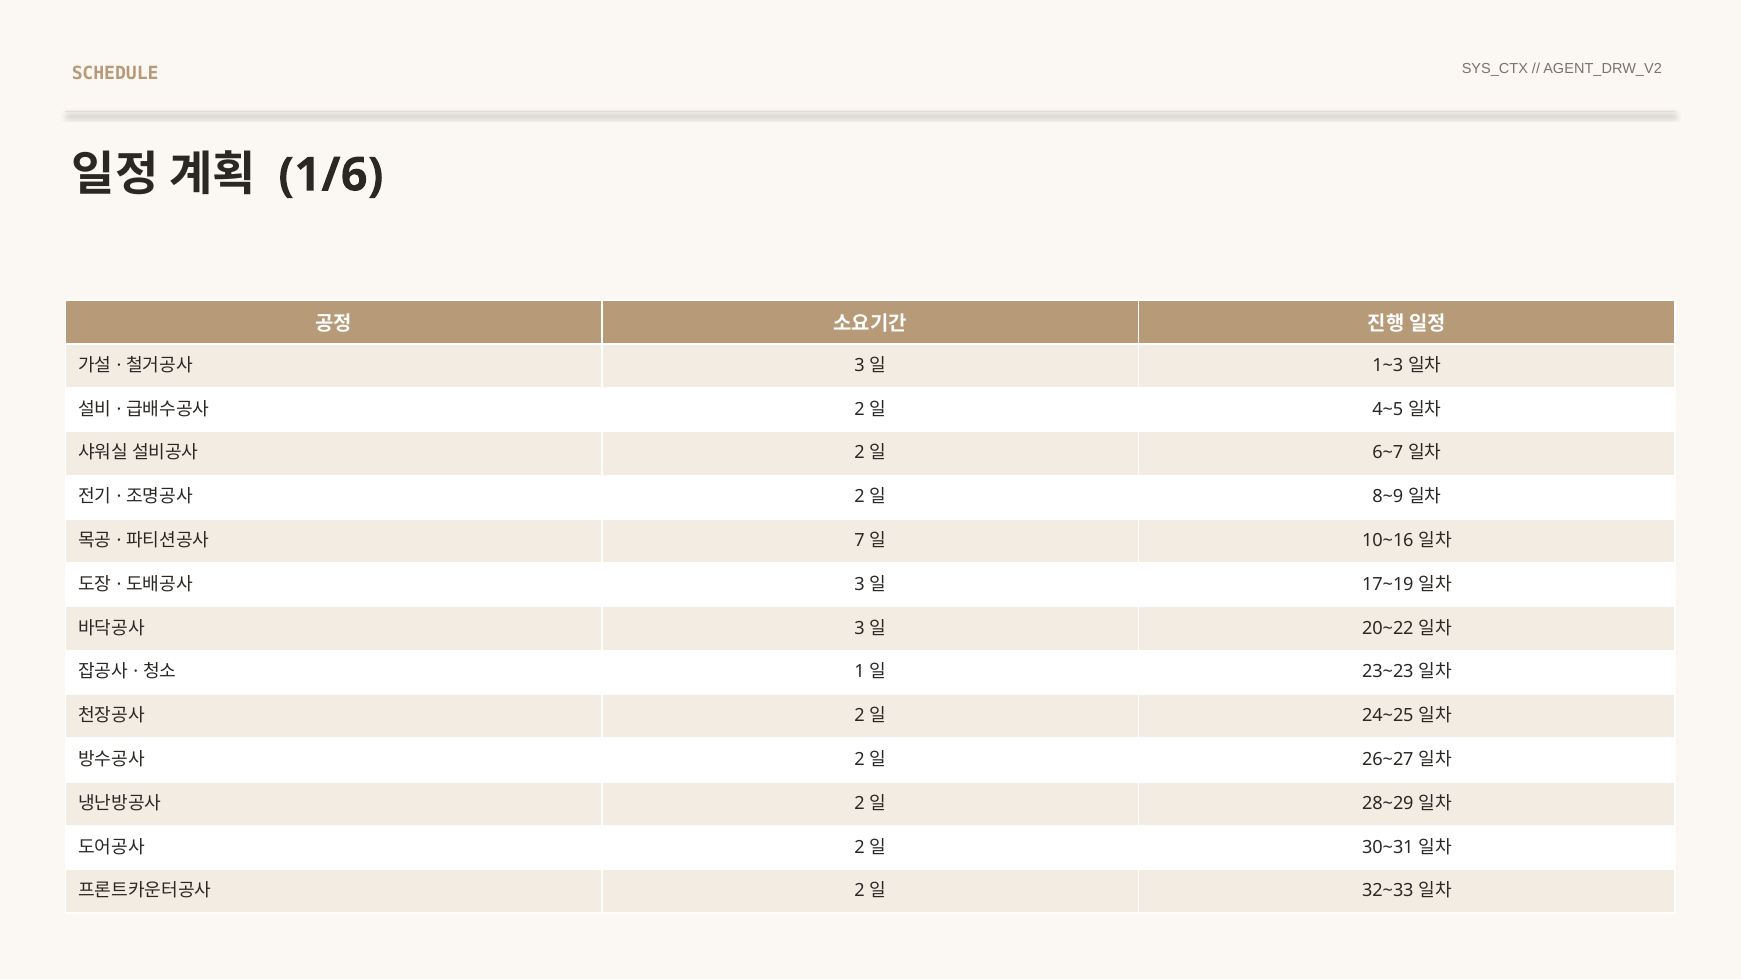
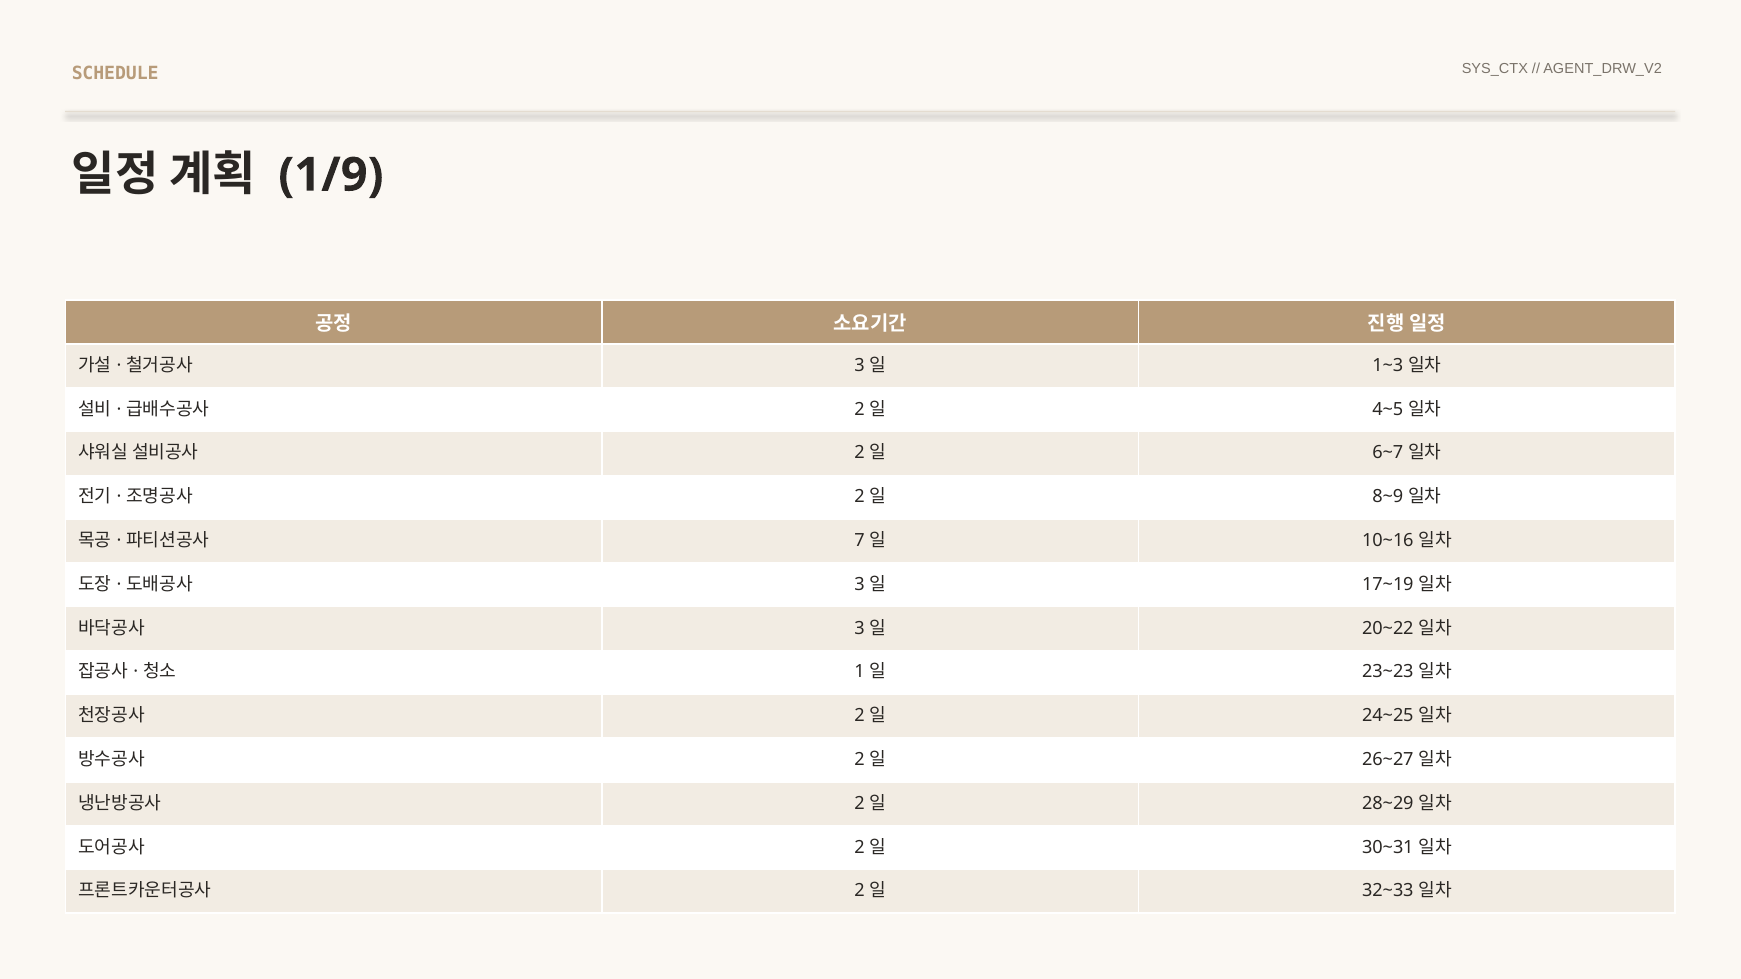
1/6: 1/6 -> 1/9 (331, 175)
